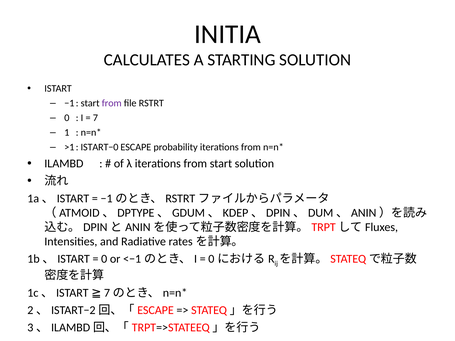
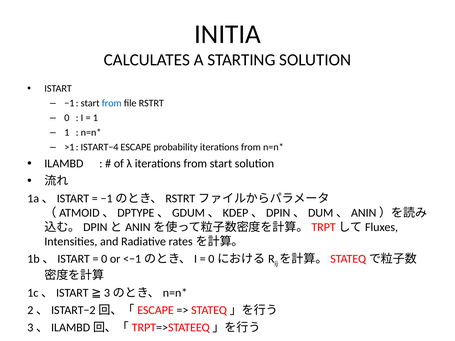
from colour: purple -> blue (112, 103)
7: 7 -> 1 (95, 118)
ISTART−0: ISTART−0 -> ISTART−4 (100, 147)
1c、ISTART 7: 7 -> 3 (107, 293)
